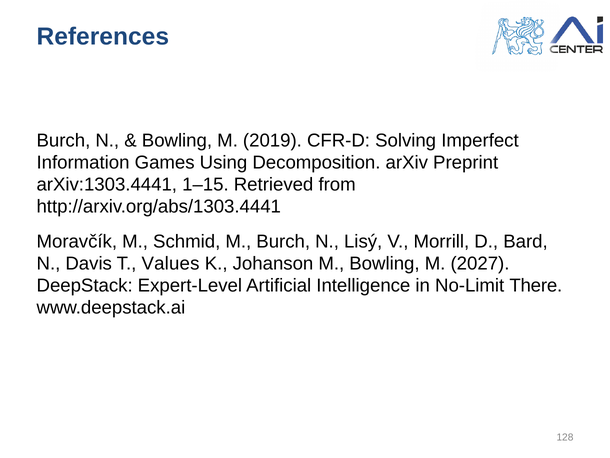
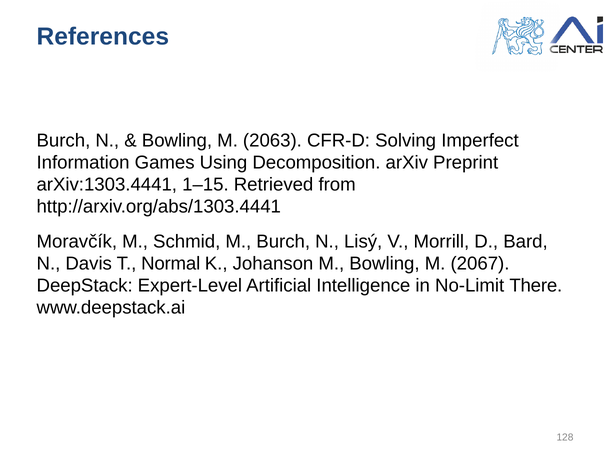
2019: 2019 -> 2063 (272, 140)
Values: Values -> Normal (171, 263)
2027: 2027 -> 2067 (480, 263)
